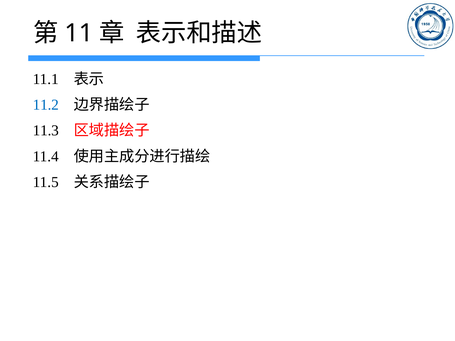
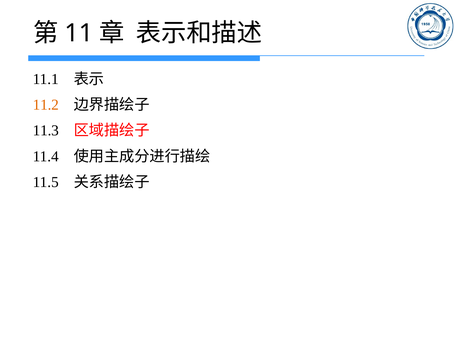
11.2 colour: blue -> orange (46, 105)
